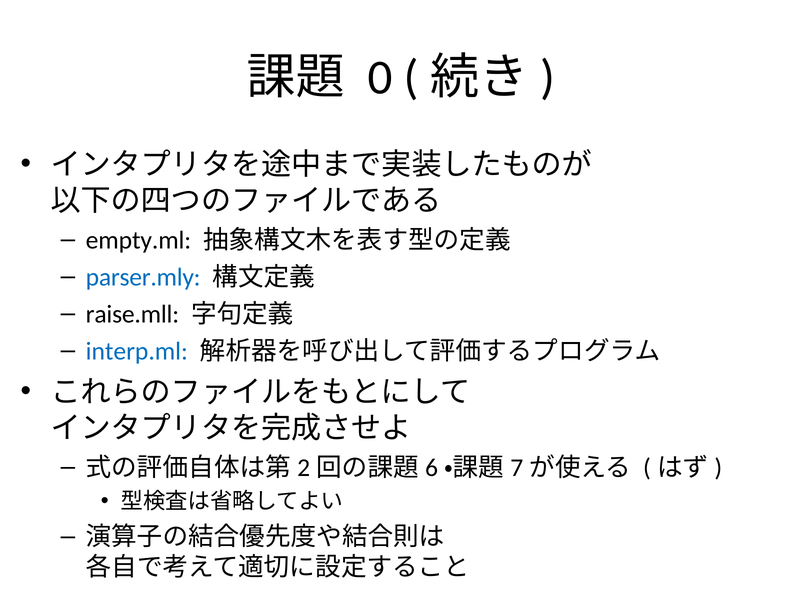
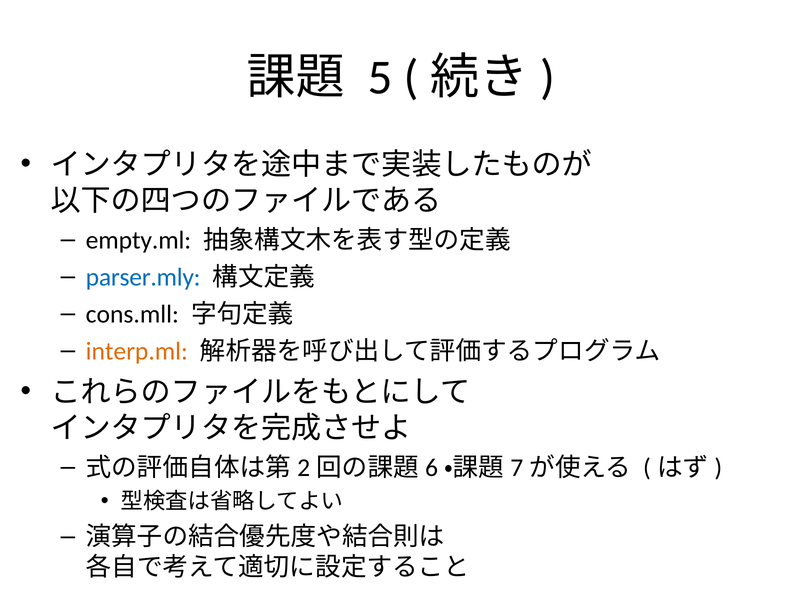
0: 0 -> 5 (380, 78)
raise.mll: raise.mll -> cons.mll (132, 314)
interp.ml colour: blue -> orange (137, 351)
